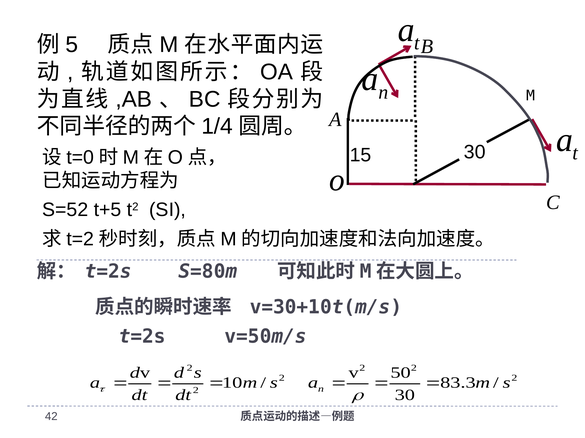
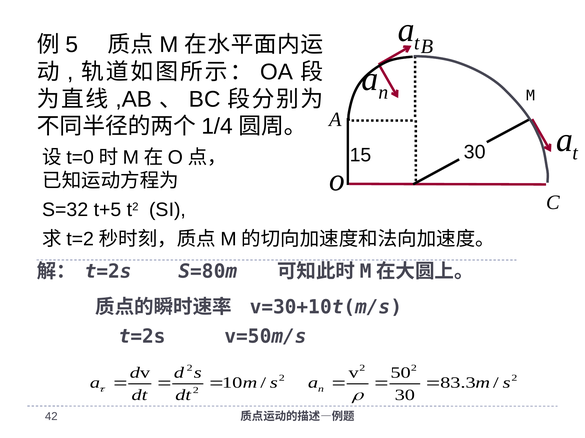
S=52: S=52 -> S=32 (65, 210)
